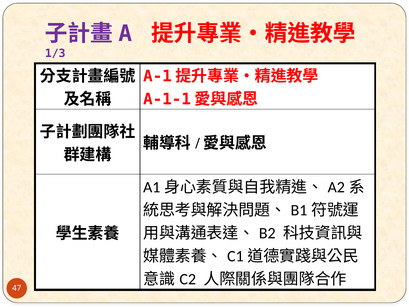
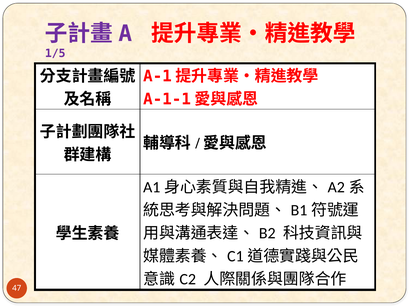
1/3: 1/3 -> 1/5 (55, 53)
